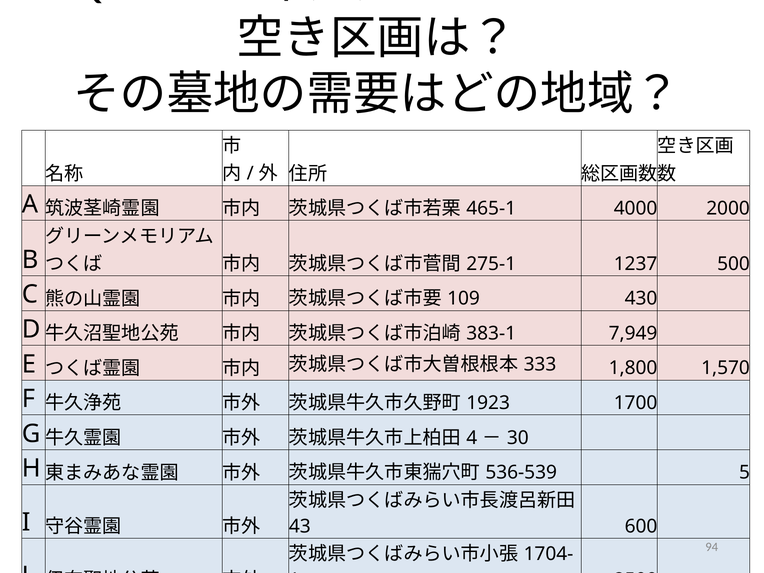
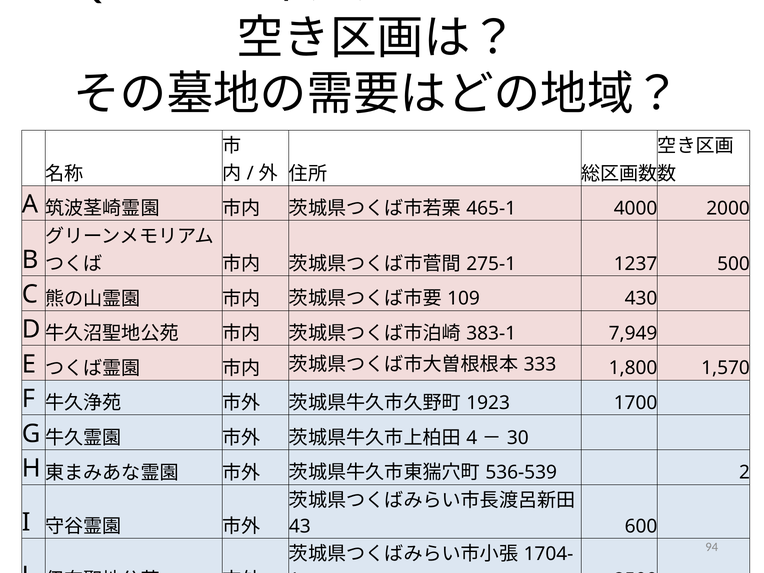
5: 5 -> 2 (745, 473)
